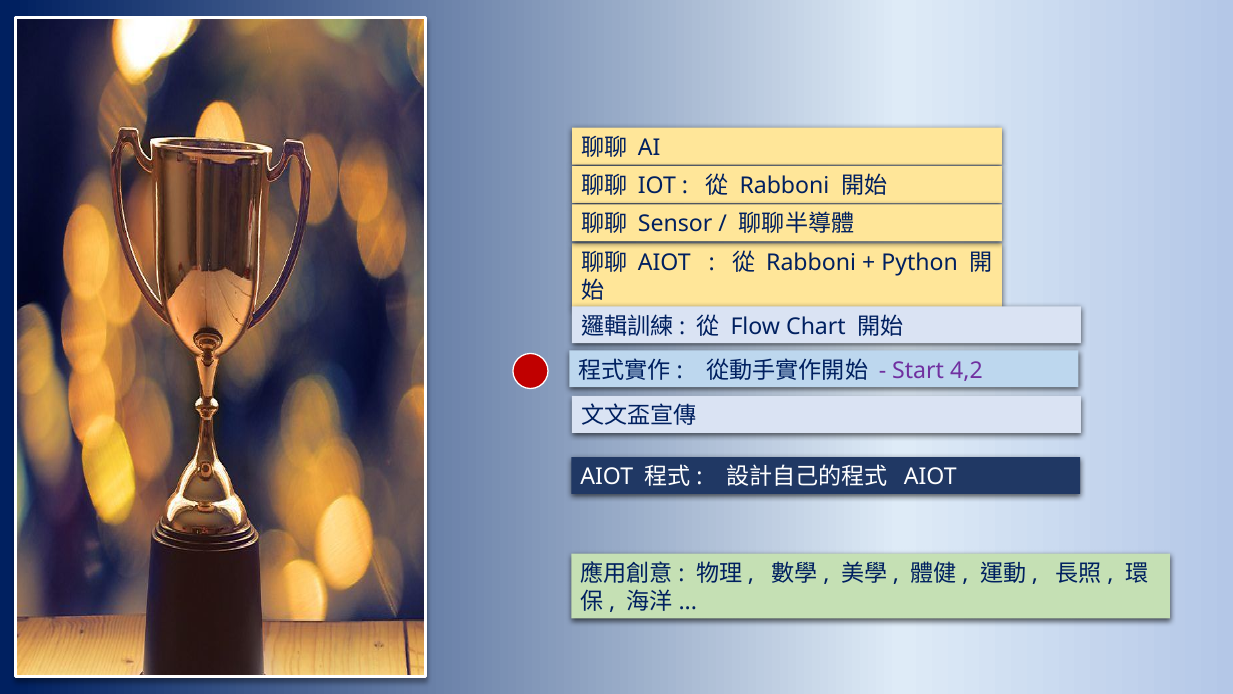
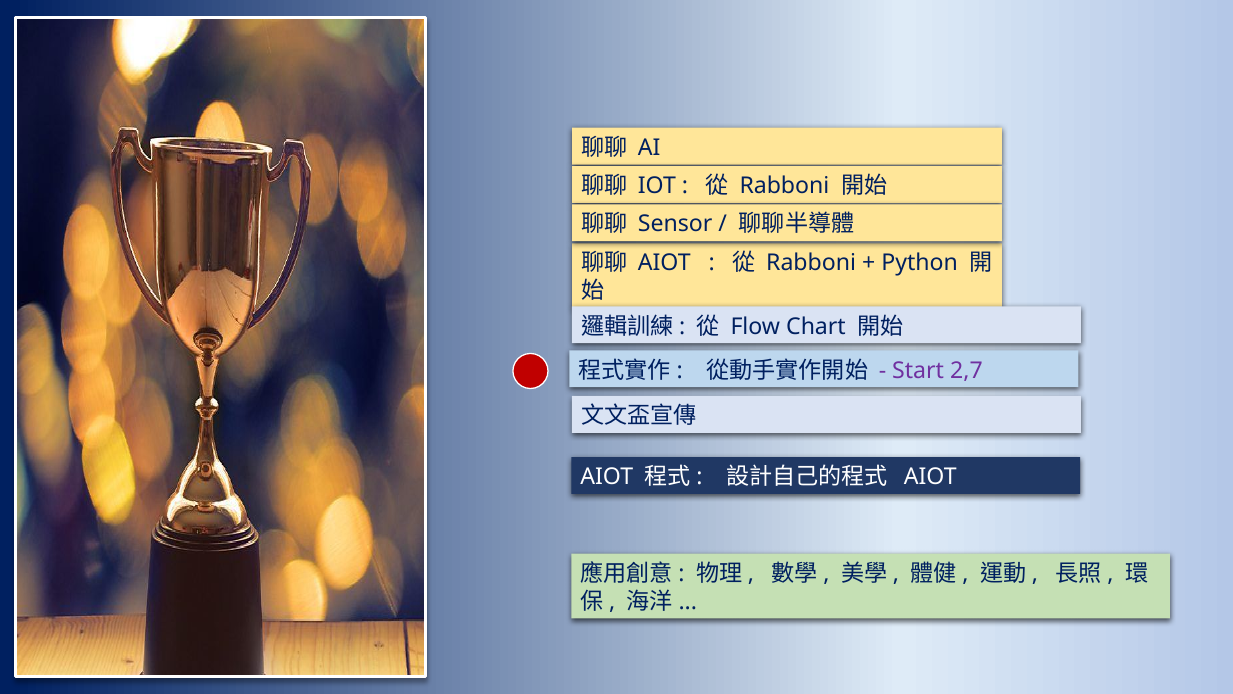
4,2: 4,2 -> 2,7 (966, 370)
